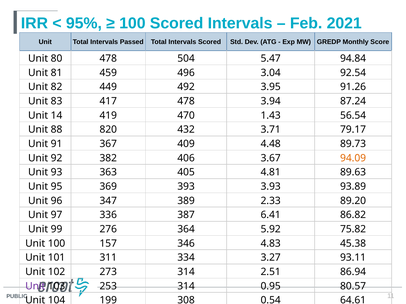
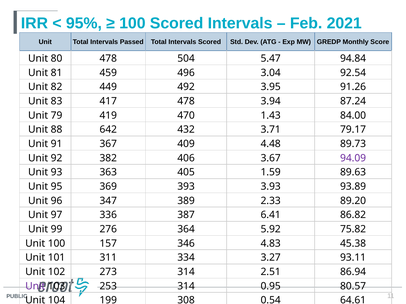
14: 14 -> 79 (57, 116)
56.54: 56.54 -> 84.00 (353, 116)
820: 820 -> 642 (108, 130)
94.09 colour: orange -> purple (353, 158)
4.81: 4.81 -> 1.59 (271, 173)
